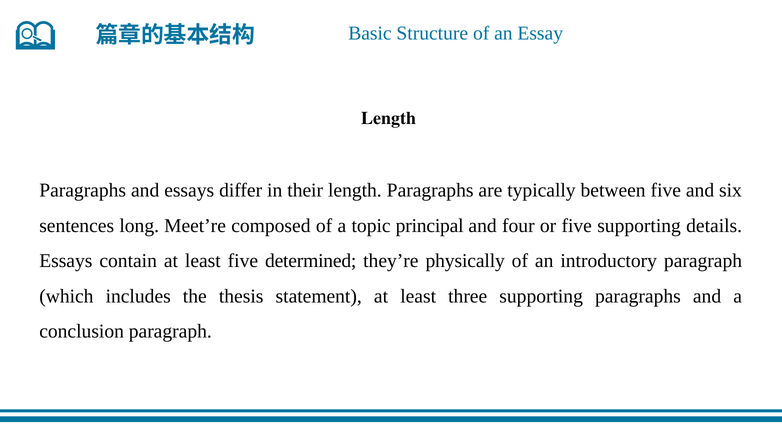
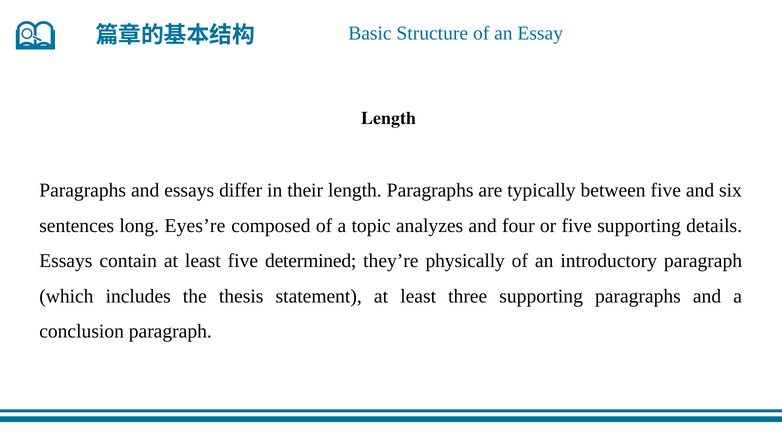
Meet’re: Meet’re -> Eyes’re (195, 226)
principal: principal -> analyzes (430, 226)
